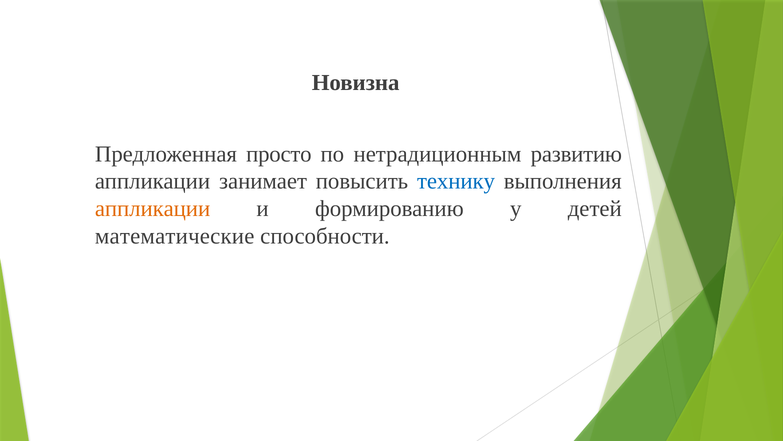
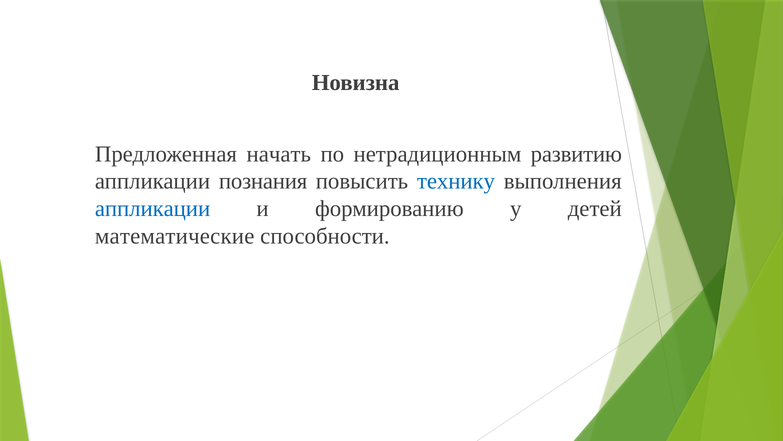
просто: просто -> начать (279, 154)
занимает: занимает -> познания (263, 181)
аппликации colour: orange -> blue (153, 209)
